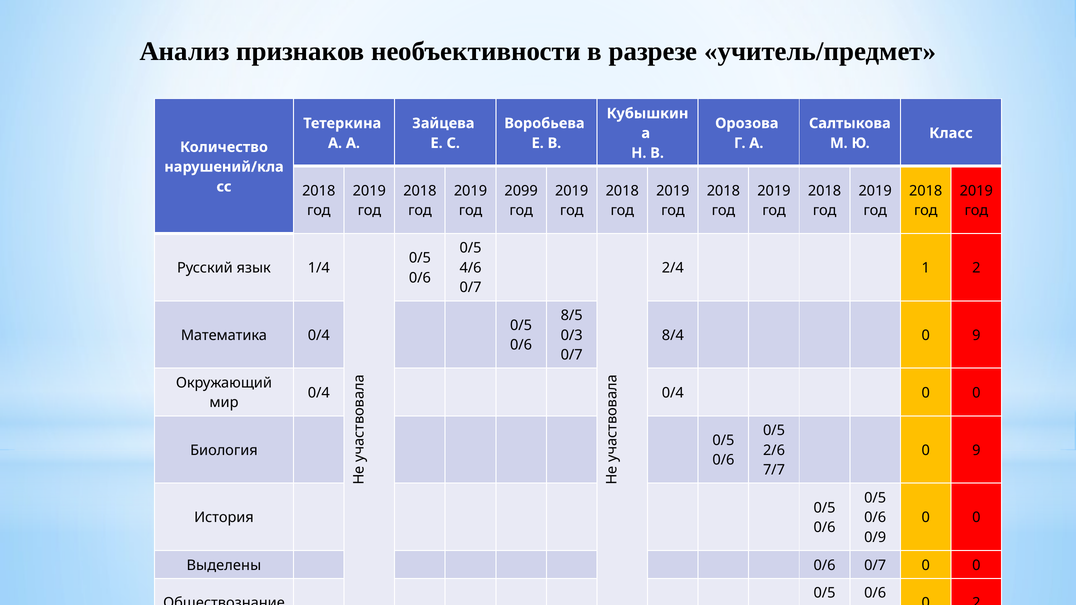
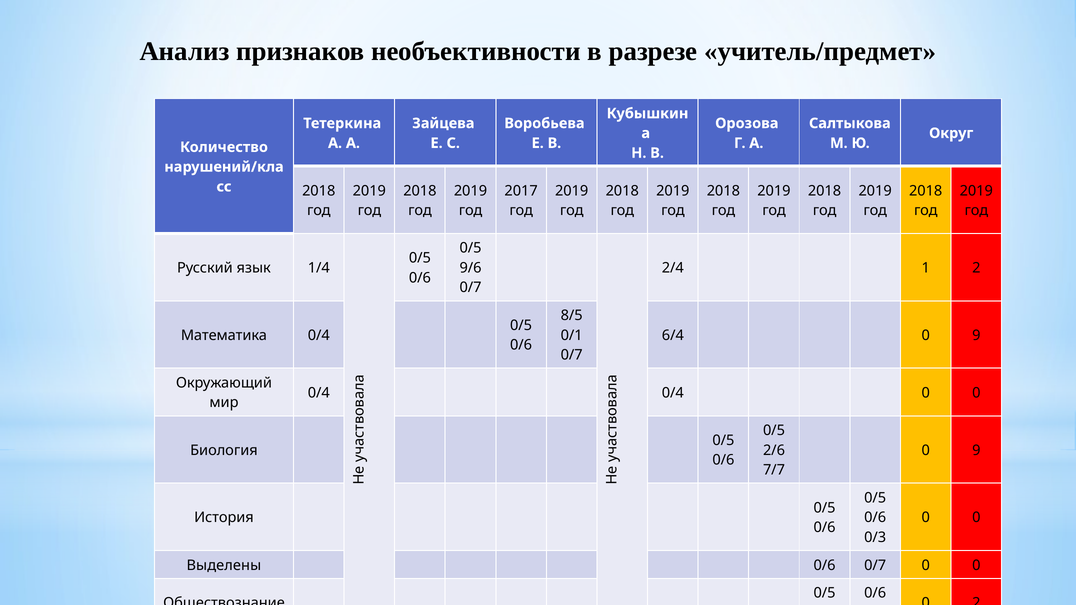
Класс: Класс -> Округ (951, 133)
2099: 2099 -> 2017 (521, 191)
4/6: 4/6 -> 9/6 (471, 268)
0/3: 0/3 -> 0/1 (572, 335)
8/4: 8/4 -> 6/4 (673, 335)
0/9: 0/9 -> 0/3 (875, 538)
